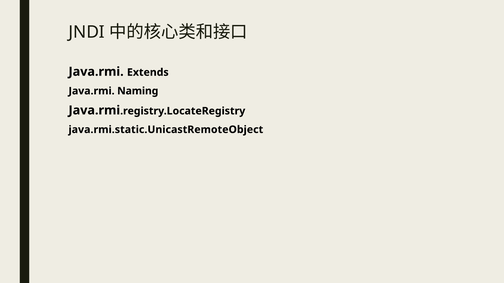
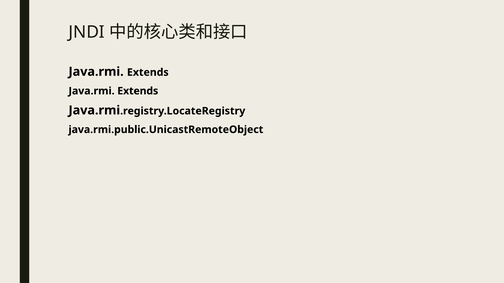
Naming: Naming -> Extends (138, 91)
java.rmi.static.UnicastRemoteObject: java.rmi.static.UnicastRemoteObject -> java.rmi.public.UnicastRemoteObject (166, 130)
